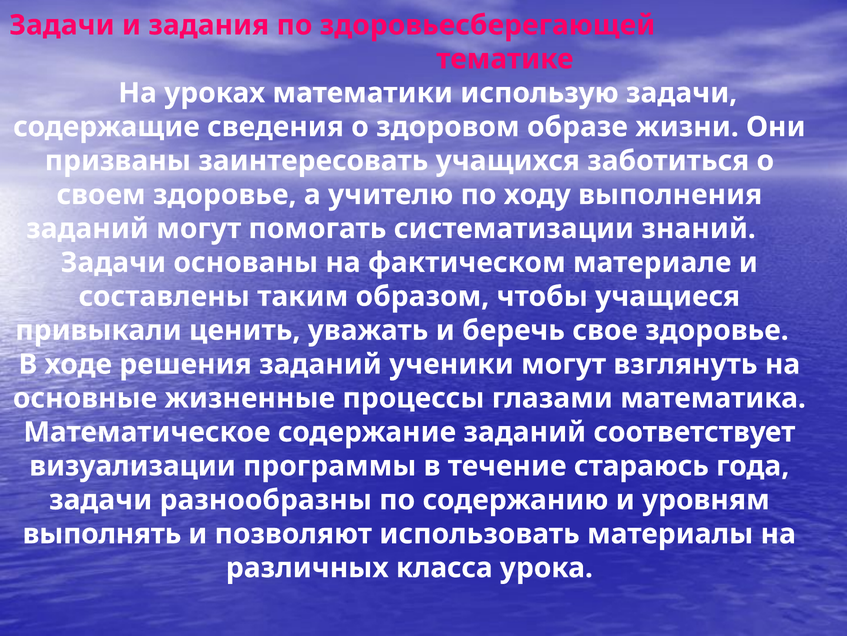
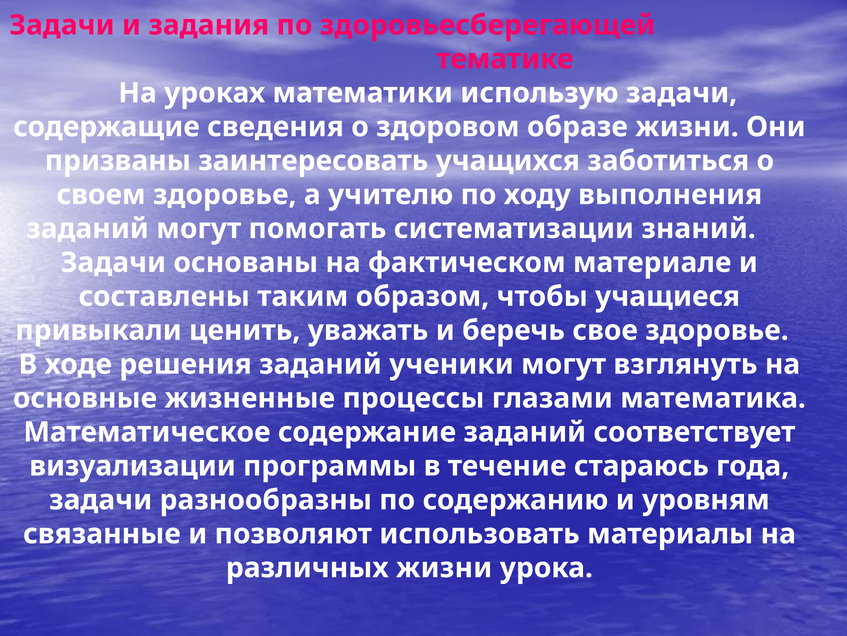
выполнять: выполнять -> связанные (102, 533)
различных класса: класса -> жизни (444, 567)
